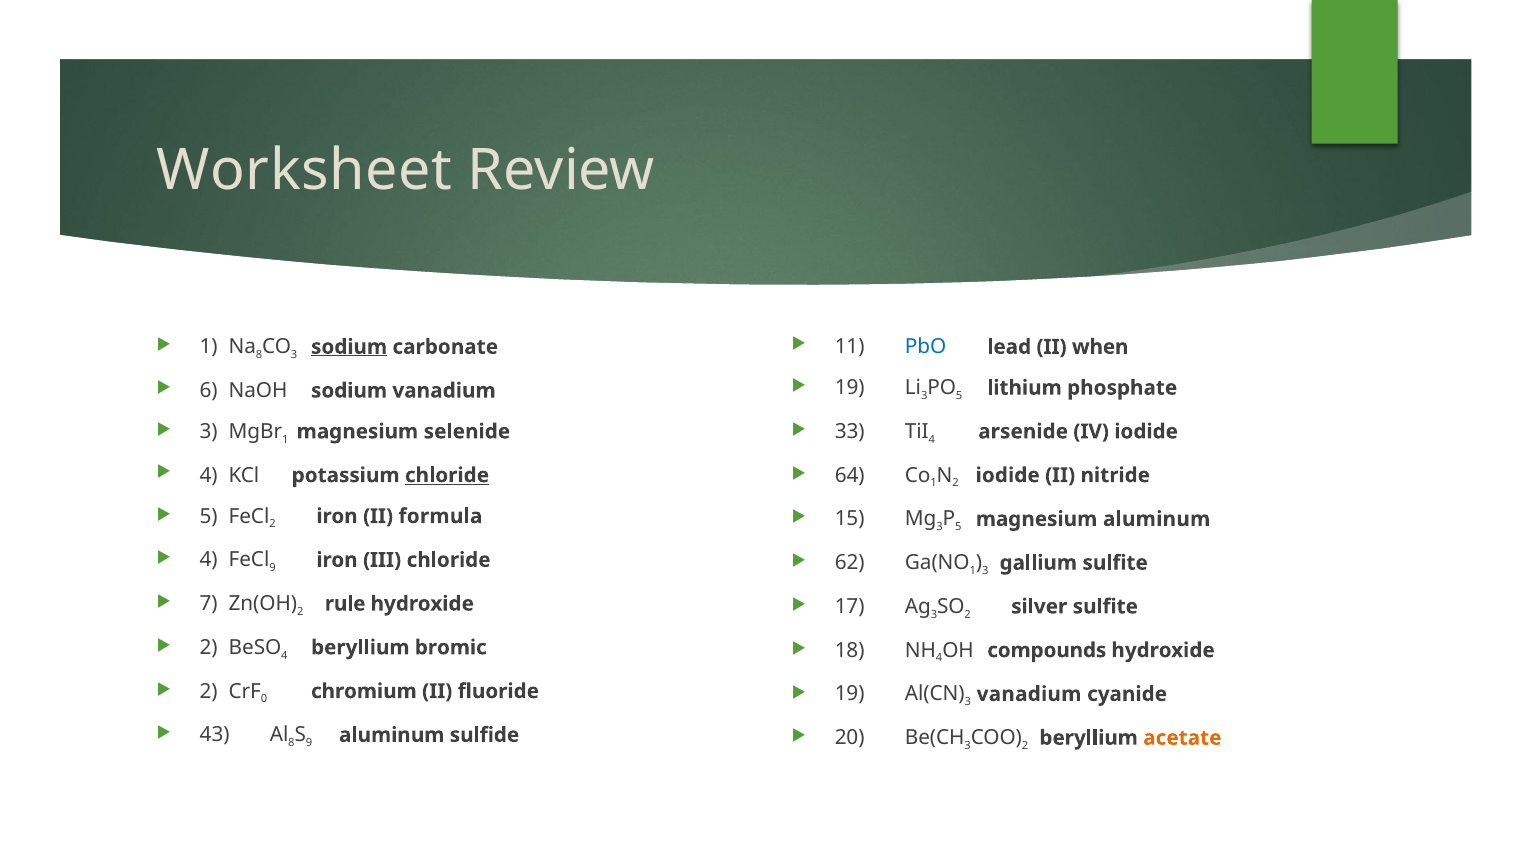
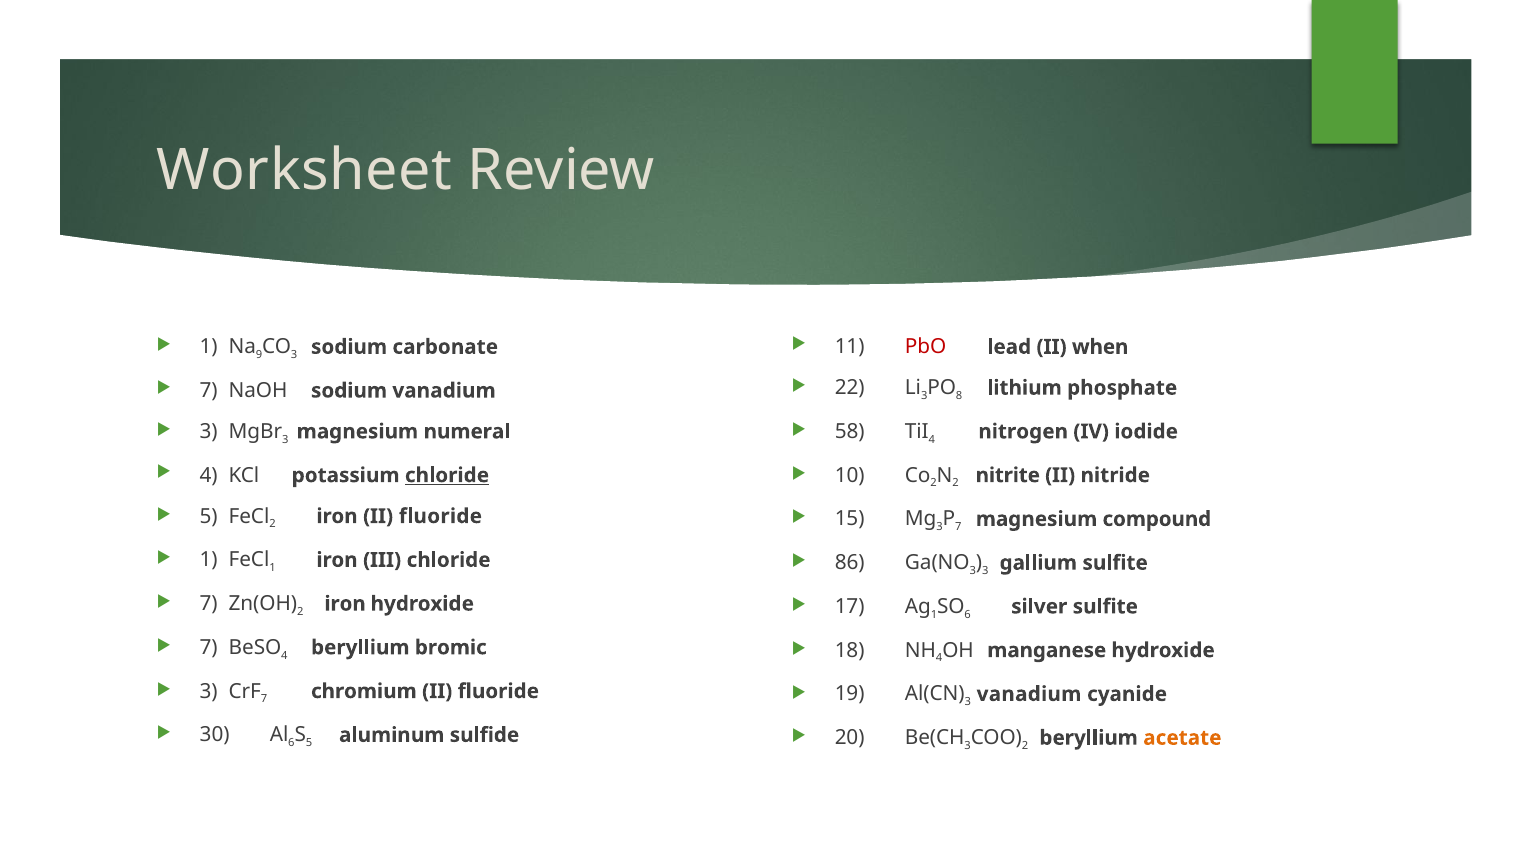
PbO colour: blue -> red (926, 347)
8: 8 -> 9 (259, 355)
sodium underline: present -> none (349, 347)
19: 19 -> 22 (850, 388)
5: 5 -> 8 (959, 396)
6: 6 -> 7 (209, 391)
1: 1 -> 3 (285, 439)
selenide: selenide -> numeral (467, 431)
33: 33 -> 58 (850, 431)
arsenide: arsenide -> nitrogen (1023, 431)
64: 64 -> 10 (850, 475)
1: 1 -> 2 (934, 483)
2 iodide: iodide -> nitrite (1008, 475)
iron II formula: formula -> fluoride (440, 516)
5: 5 -> 7 (958, 527)
magnesium aluminum: aluminum -> compound (1157, 519)
4: 4 -> 1 (209, 560)
9: 9 -> 1 (273, 568)
62: 62 -> 86 (850, 563)
1: 1 -> 3 (973, 571)
rule: rule -> iron (345, 604)
3: 3 -> 1 (934, 614)
2: 2 -> 6 (968, 614)
2: 2 -> 7 (209, 647)
compounds: compounds -> manganese (1047, 650)
2: 2 -> 3 (209, 691)
0: 0 -> 7 (264, 699)
43: 43 -> 30 (215, 735)
8: 8 -> 6 (291, 743)
9: 9 -> 5 (309, 743)
